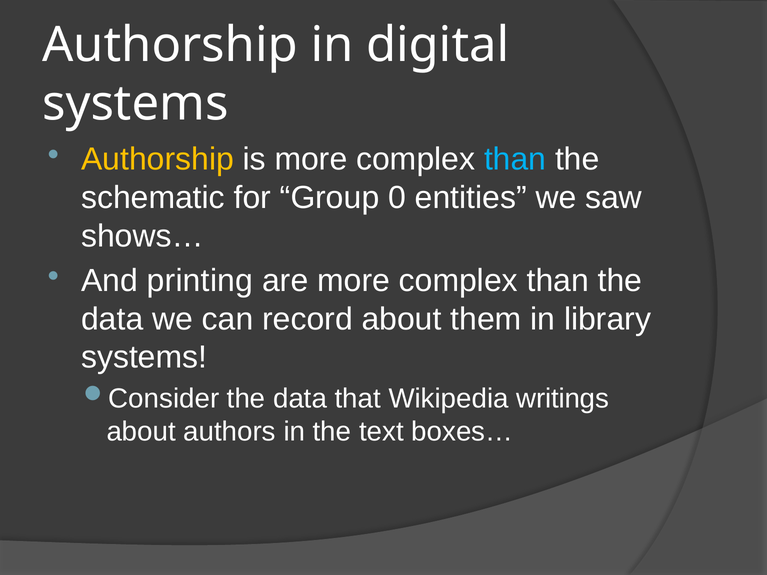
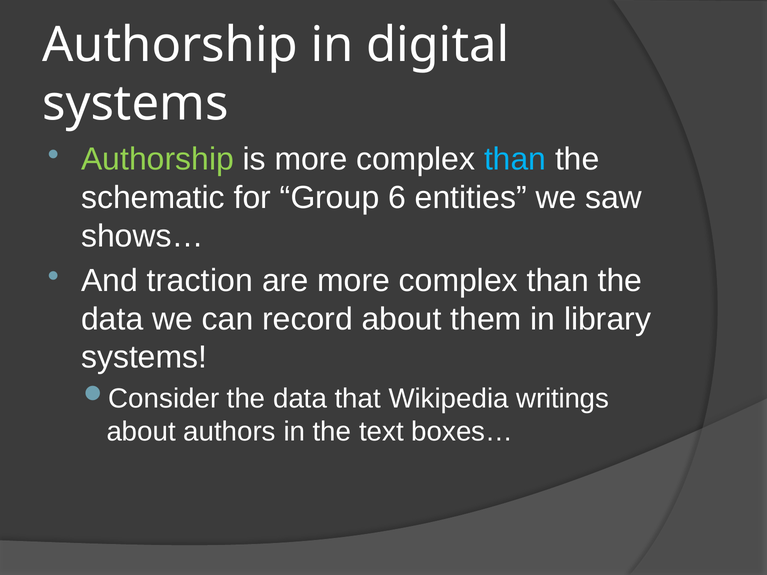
Authorship colour: yellow -> light green (158, 159)
0: 0 -> 6 (397, 198)
printing: printing -> traction (200, 281)
